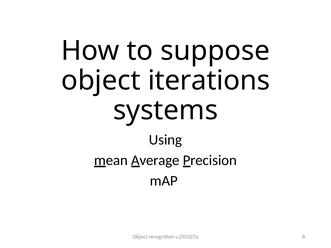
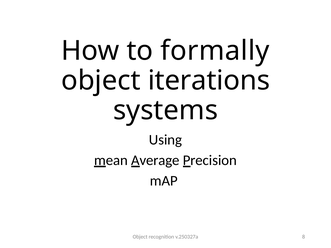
suppose: suppose -> formally (215, 51)
